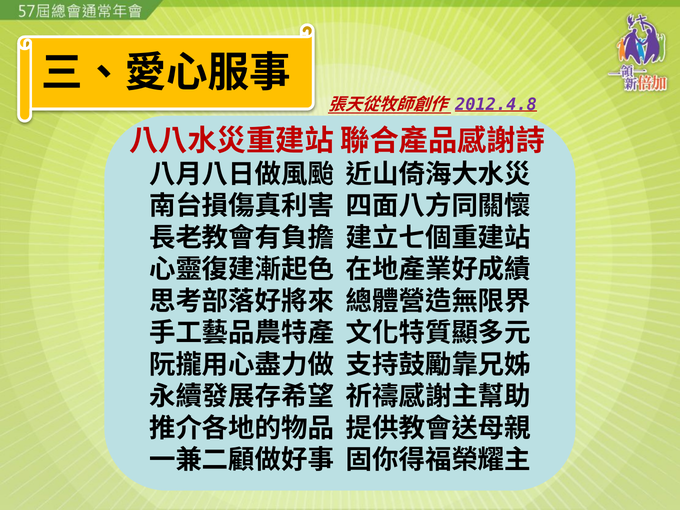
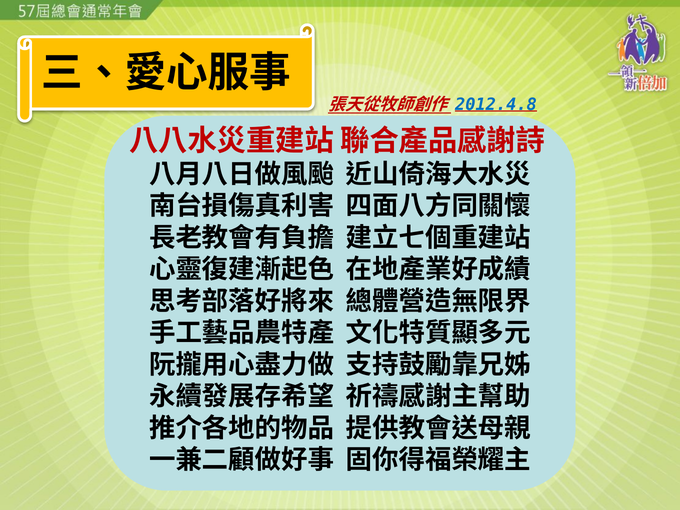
2012.4.8 colour: purple -> blue (496, 105)
